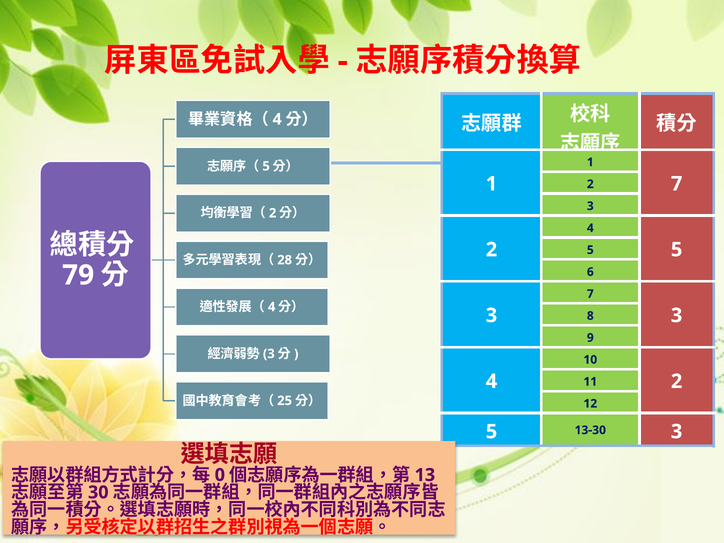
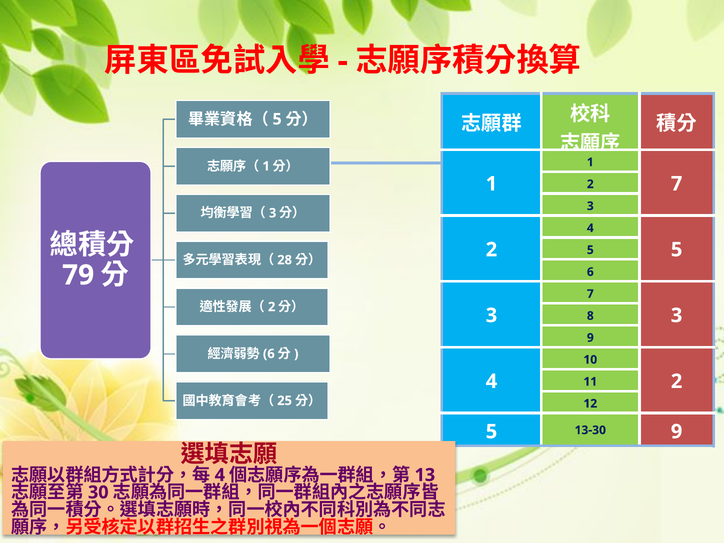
4: 4 -> 5 (277, 119)
5: 5 -> 1 (266, 166)
2: 2 -> 3 (273, 213)
4: 4 -> 2 (272, 307)
3: 3 -> 6 (269, 354)
13-30 3: 3 -> 9 (677, 432)
0: 0 -> 4 (220, 475)
